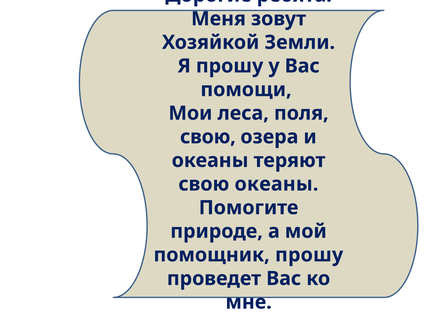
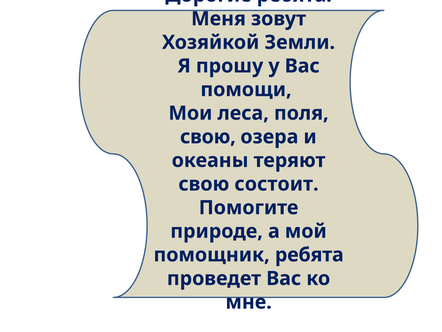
свою океаны: океаны -> состоит (277, 184)
помощник прошу: прошу -> ребята (309, 255)
